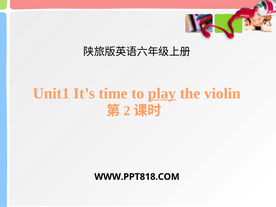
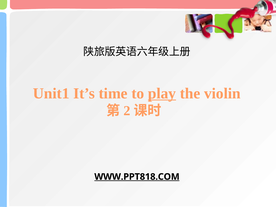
WWW.PPT818.COM underline: none -> present (137, 177)
